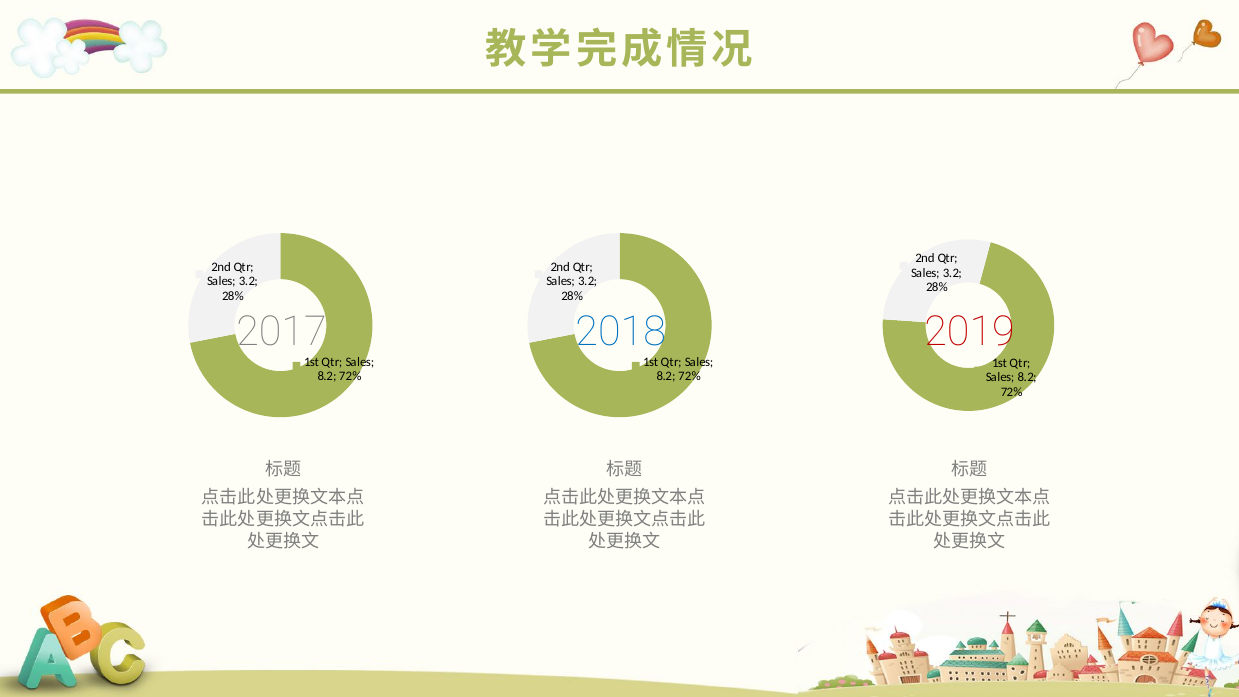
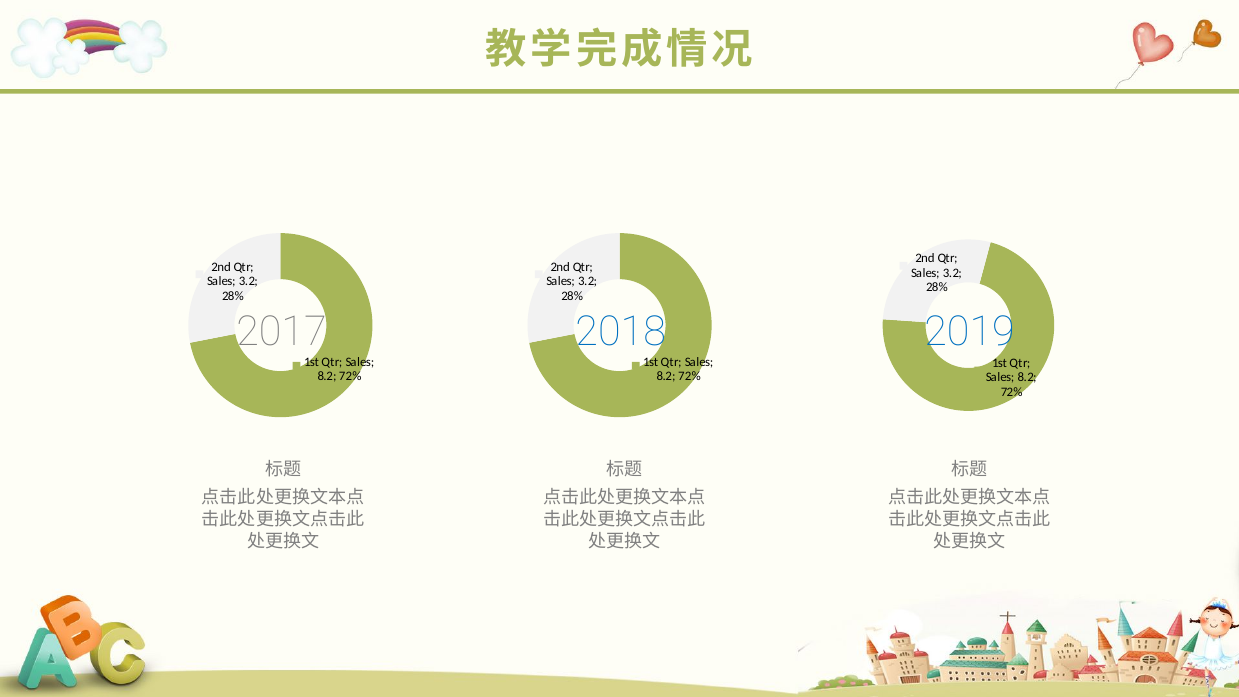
2019 colour: red -> blue (970, 332)
